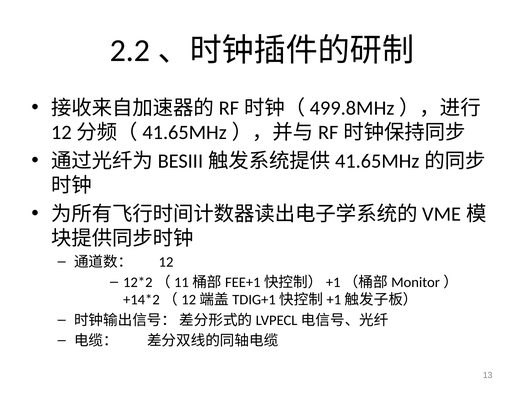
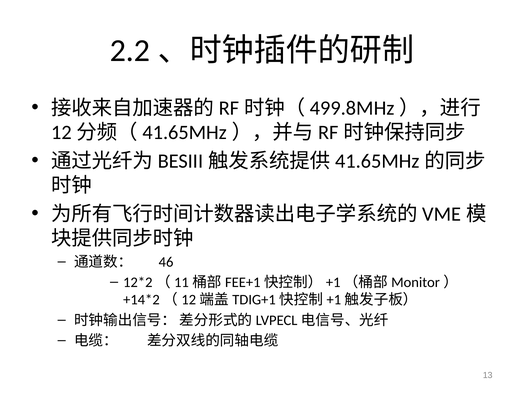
12: 12 -> 46 (166, 262)
